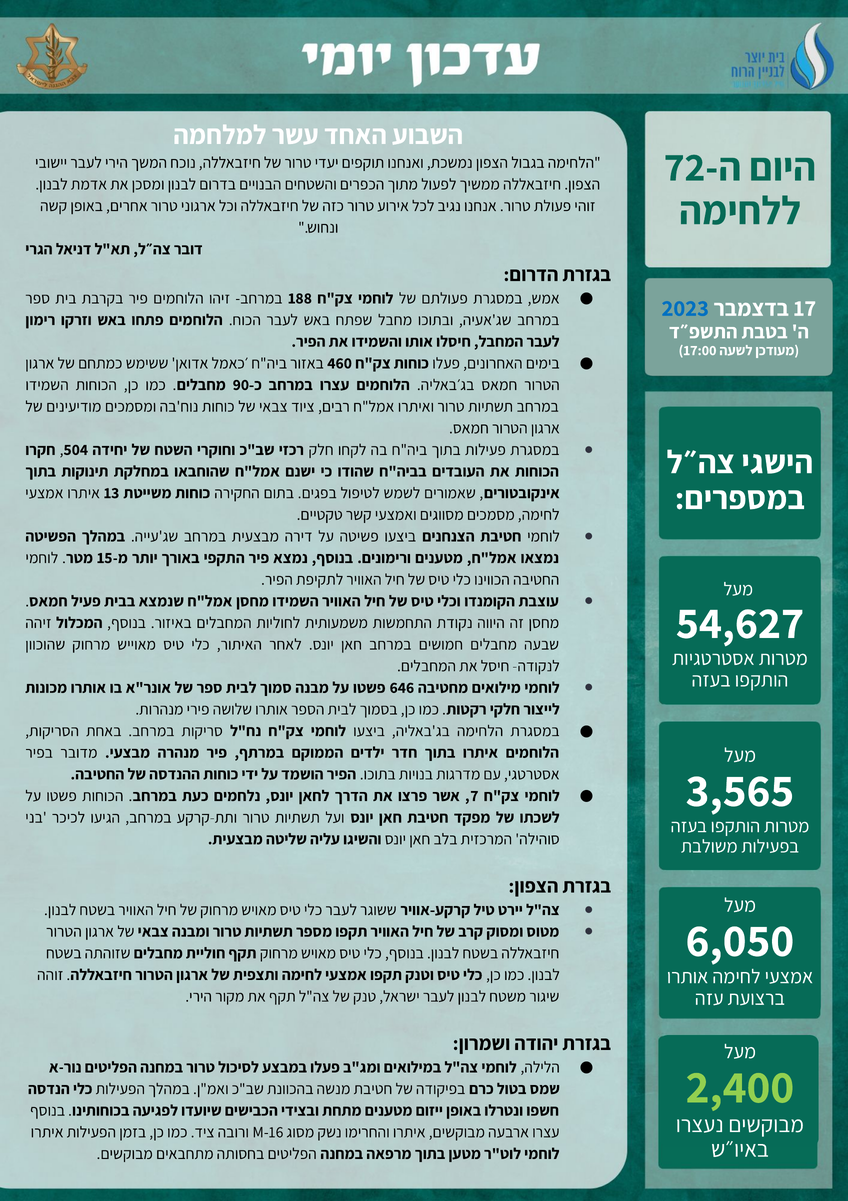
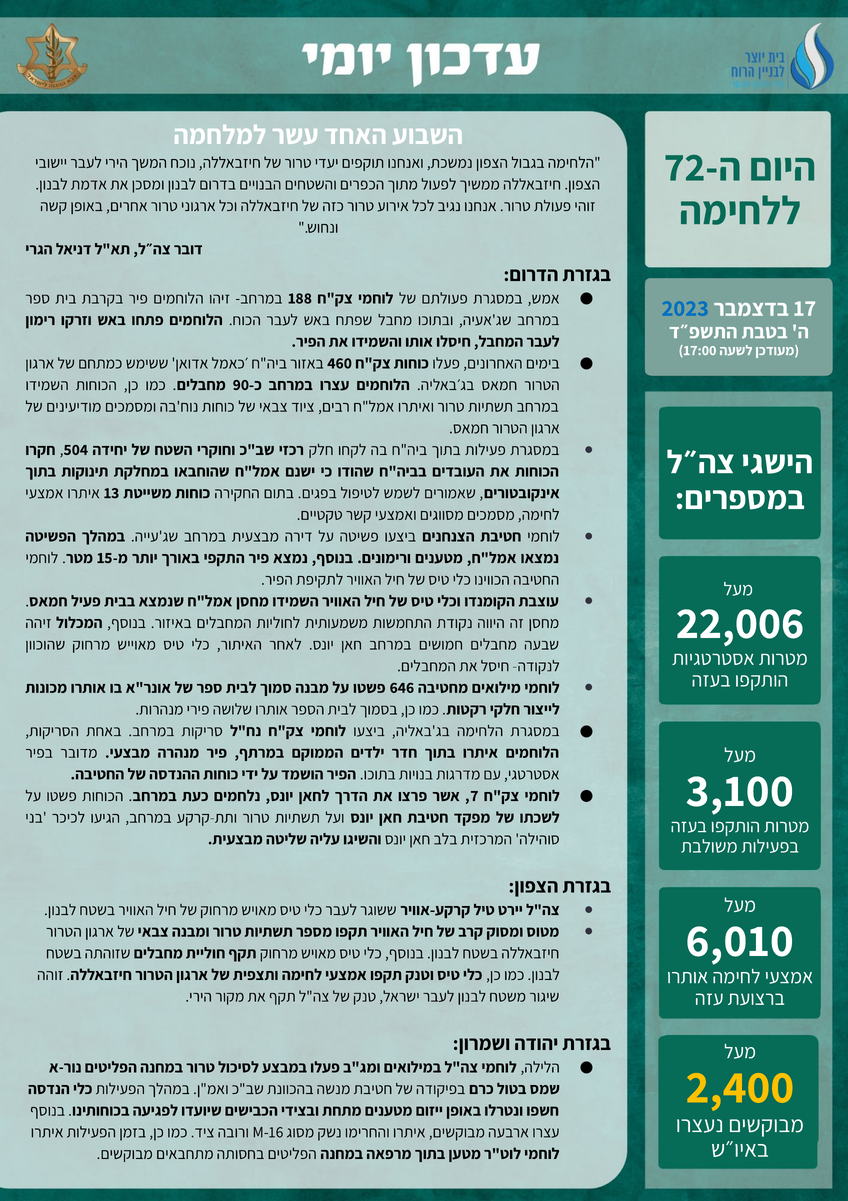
54,627: 54,627 -> 22,006 (740, 623)
3,565: 3,565 -> 3,100 (740, 790)
6,050: 6,050 -> 6,010 (740, 940)
2,400 colour: light green -> yellow (740, 1086)
